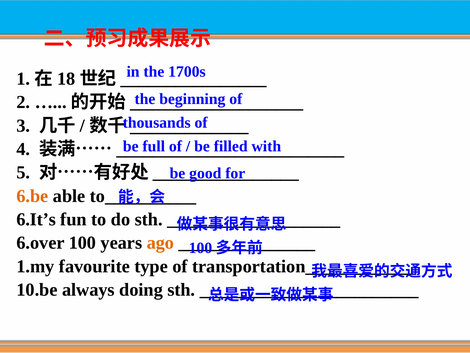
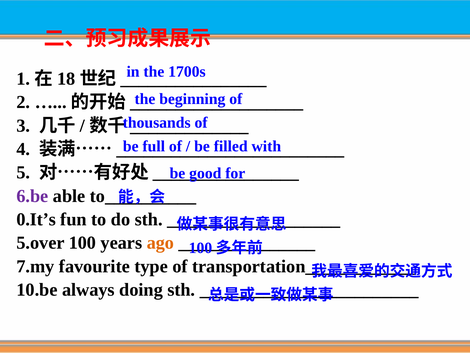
6.be colour: orange -> purple (32, 196)
6.It’s: 6.It’s -> 0.It’s (36, 219)
6.over: 6.over -> 5.over (40, 243)
1.my: 1.my -> 7.my (35, 266)
